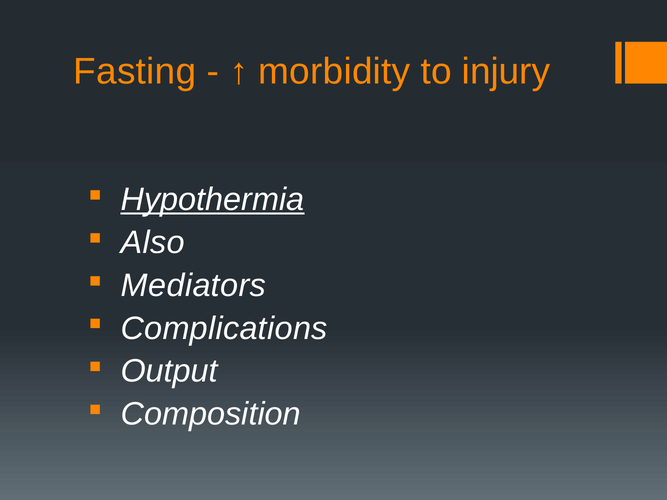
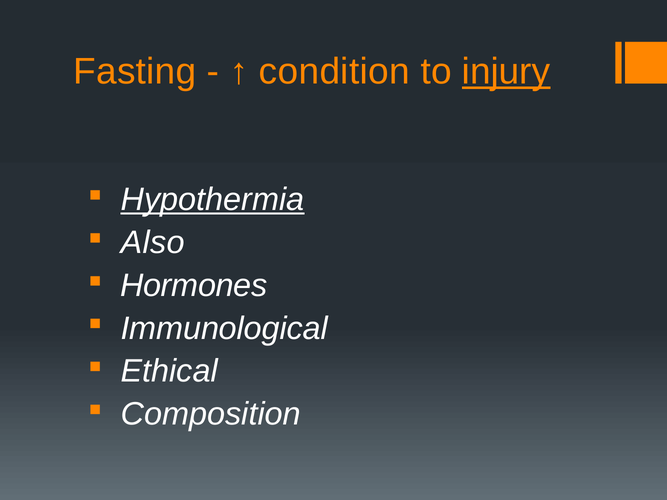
morbidity: morbidity -> condition (334, 72)
injury underline: none -> present (506, 72)
Mediators: Mediators -> Hormones (194, 286)
Complications: Complications -> Immunological (224, 329)
Output: Output -> Ethical (169, 371)
